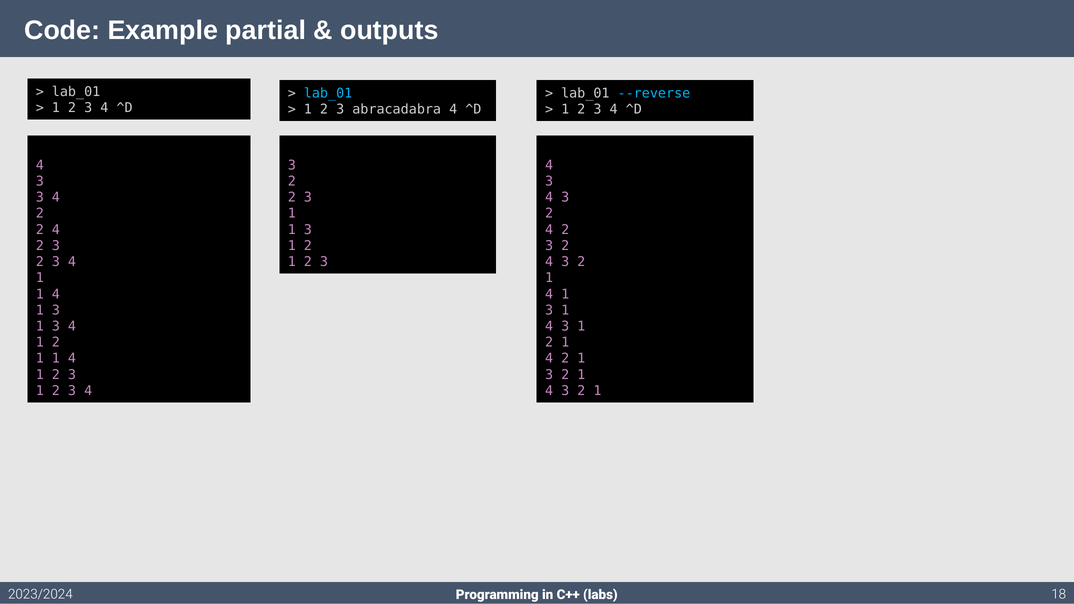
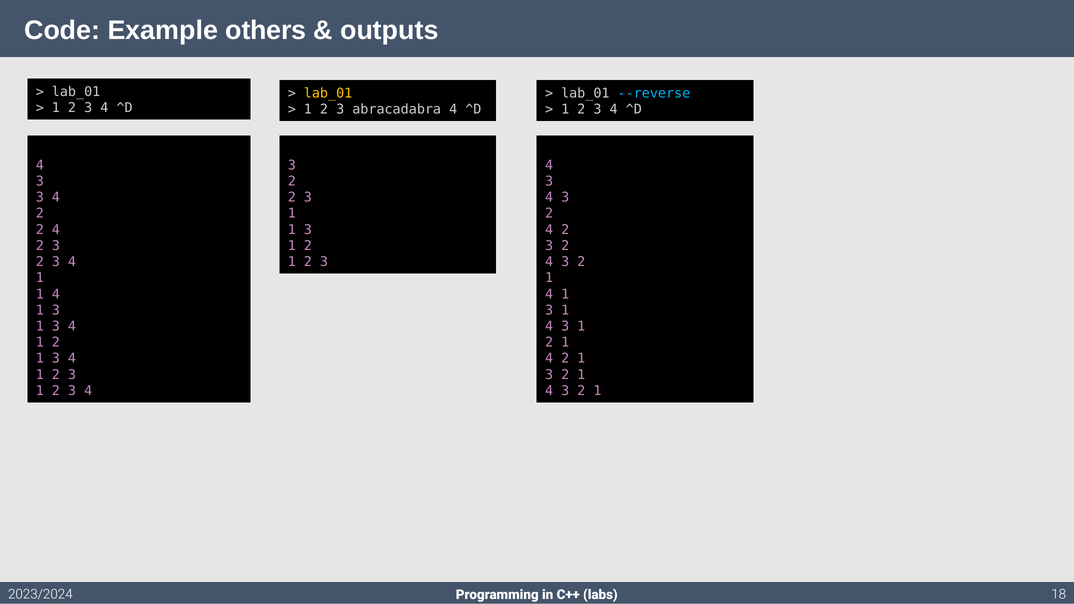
partial: partial -> others (266, 30)
lab_01 colour: light blue -> yellow (328, 93)
1: 1 -> 3 (56, 359)
